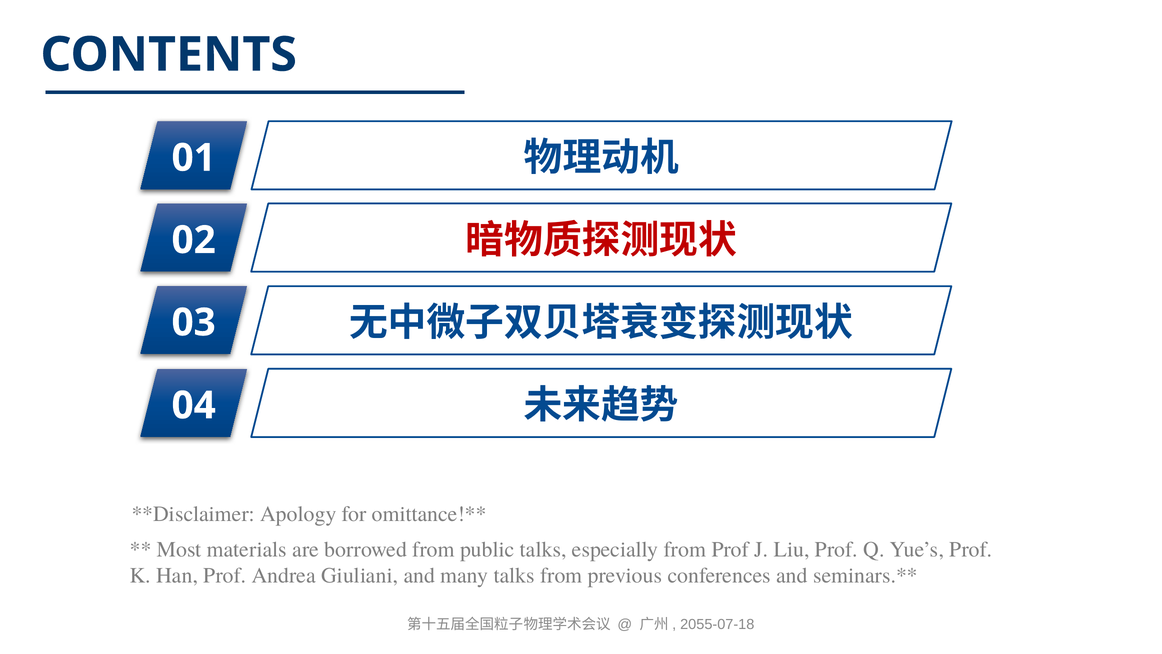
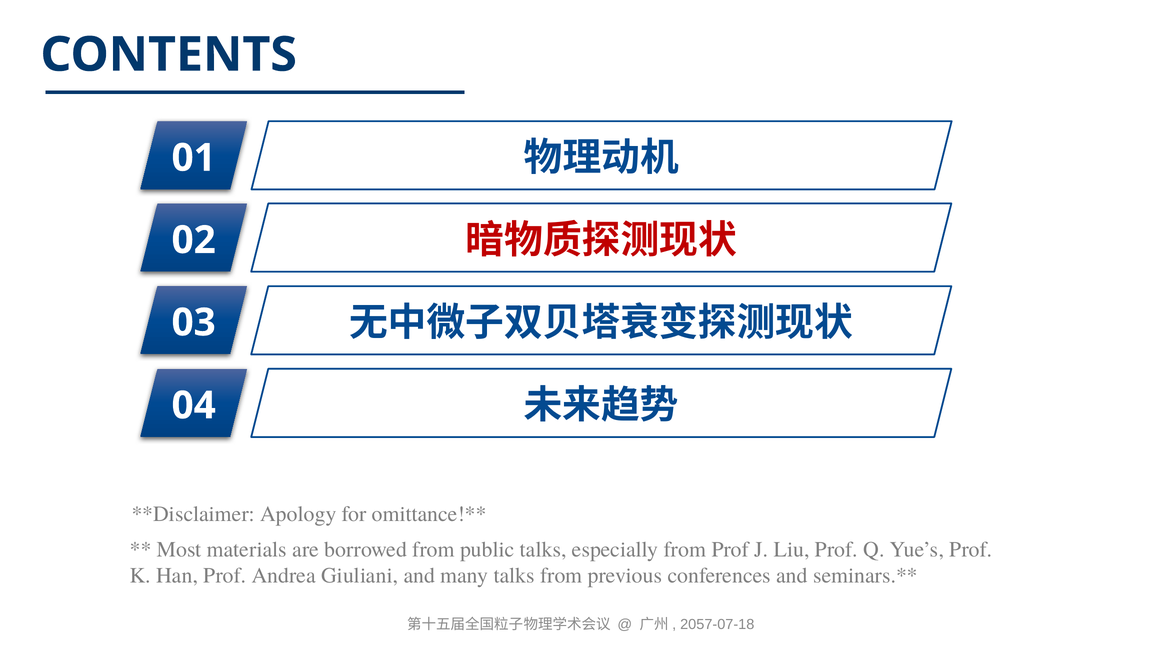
2055-07-18: 2055-07-18 -> 2057-07-18 (717, 624)
